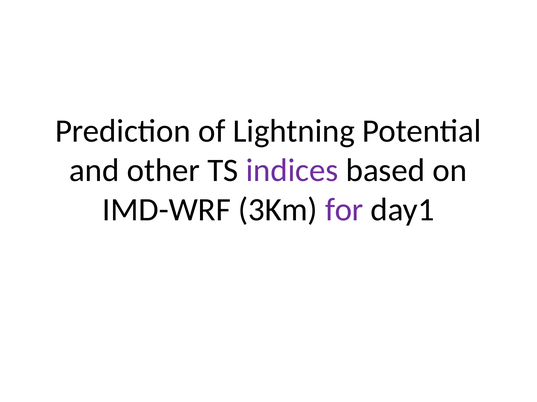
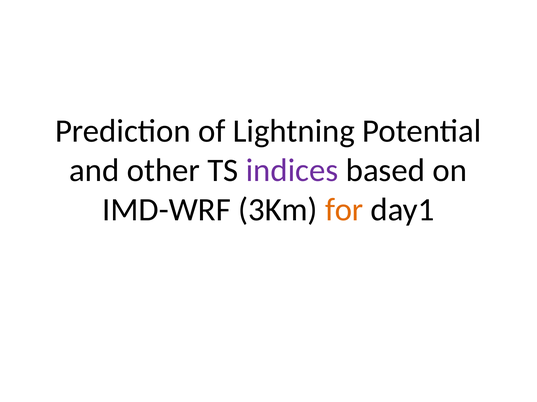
for colour: purple -> orange (344, 210)
